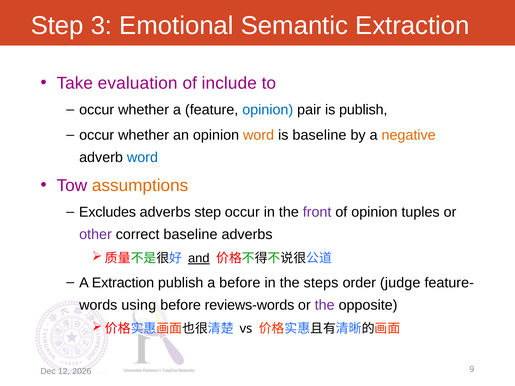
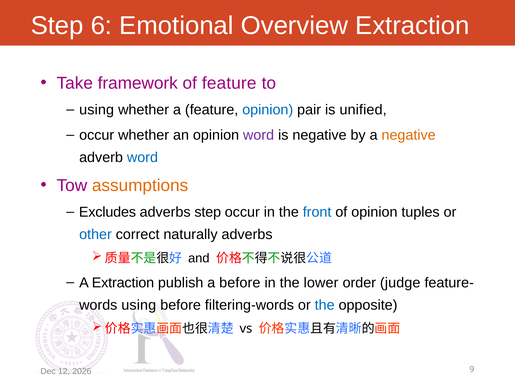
3: 3 -> 6 (101, 26)
Semantic: Semantic -> Overview (294, 26)
evaluation: evaluation -> framework (138, 83)
of include: include -> feature (229, 83)
occur: occur -> using (97, 110)
is publish: publish -> unified (363, 110)
word colour: orange -> purple (259, 135)
is baseline: baseline -> negative (320, 135)
front colour: purple -> blue (317, 212)
other colour: purple -> blue (95, 235)
correct baseline: baseline -> naturally (191, 235)
and underline: present -> none (199, 258)
steps: steps -> lower (321, 283)
reviews-words: reviews-words -> filtering-words (249, 305)
the colour: purple -> blue (325, 305)
